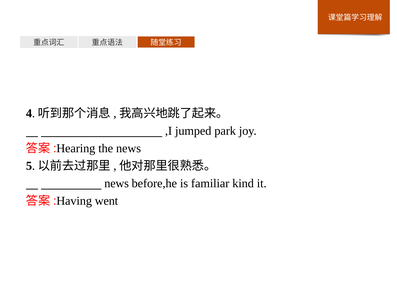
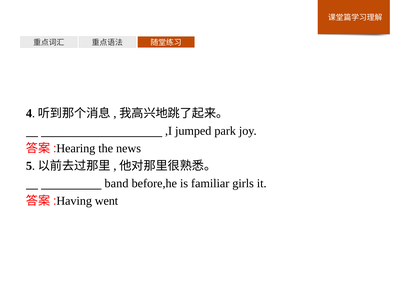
news: news -> band (117, 183)
kind: kind -> girls (243, 183)
